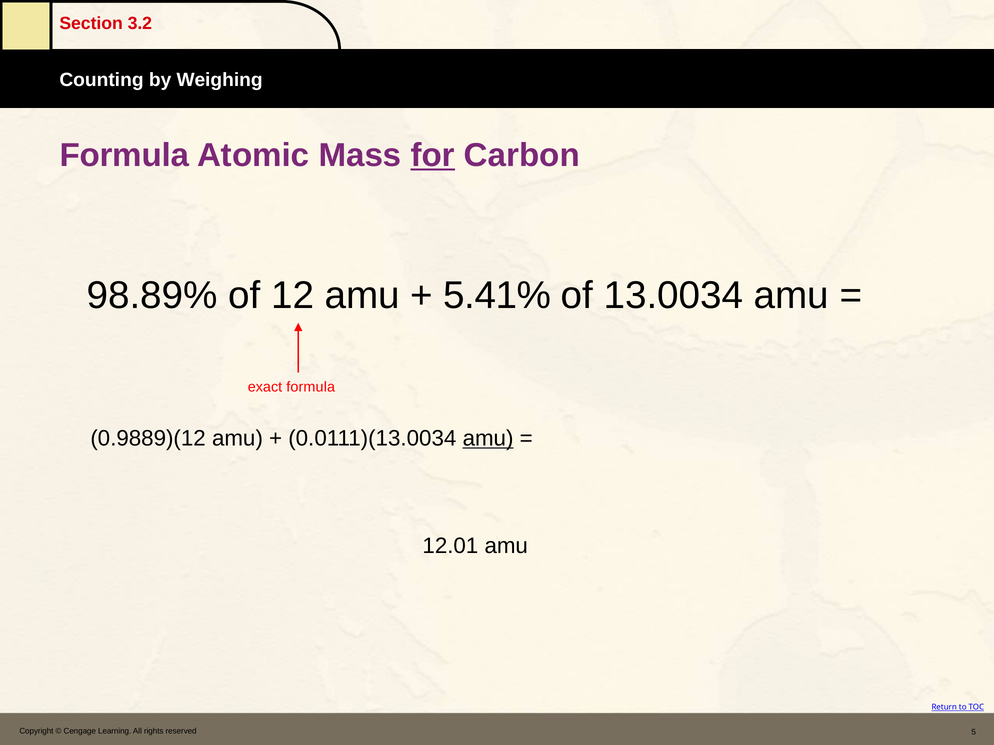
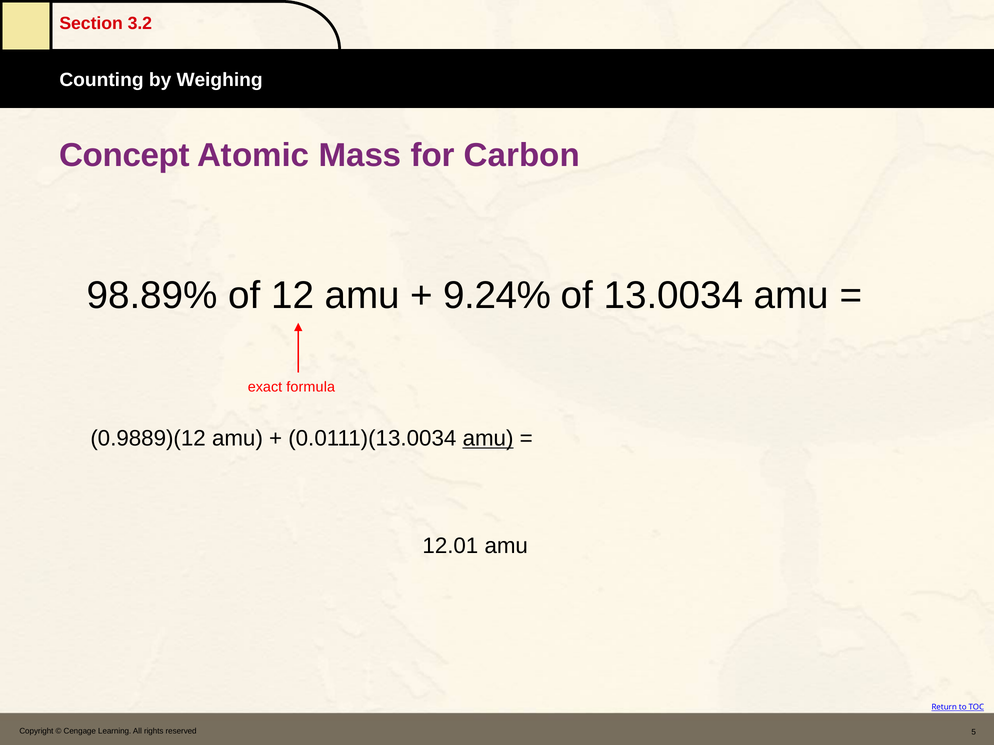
Formula: Formula -> Concept (125, 156)
for underline: present -> none (433, 156)
5.41%: 5.41% -> 9.24% (497, 296)
